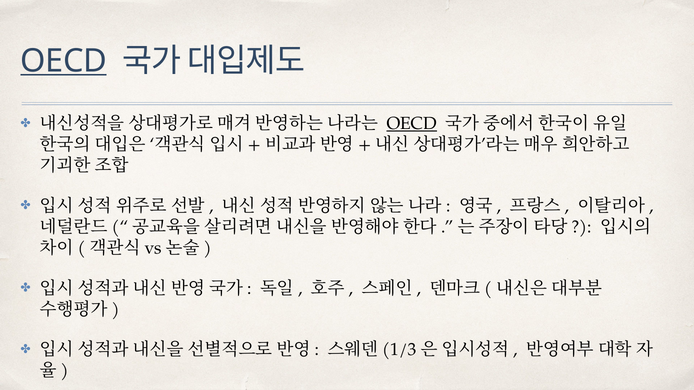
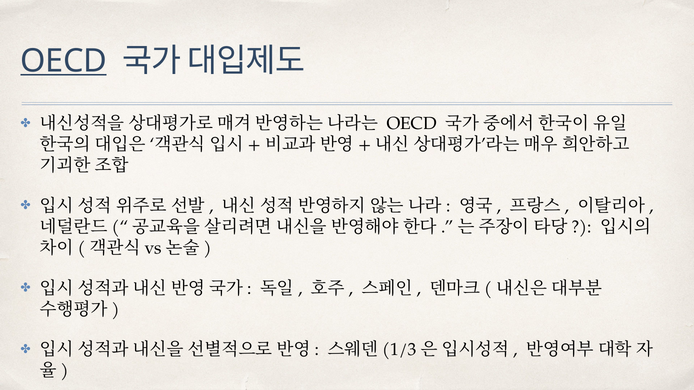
OECD underline: present -> none (412, 124)
